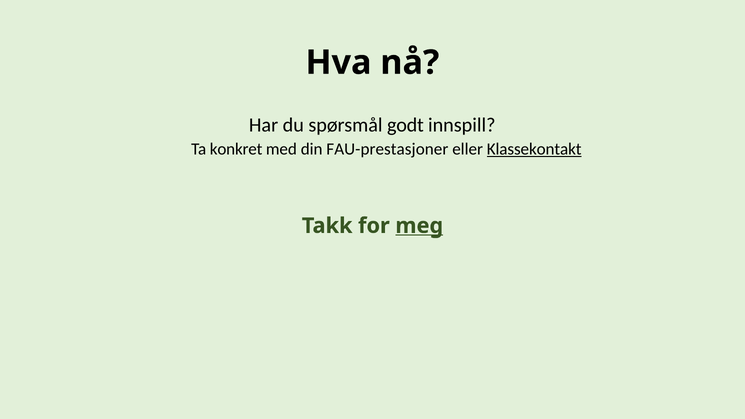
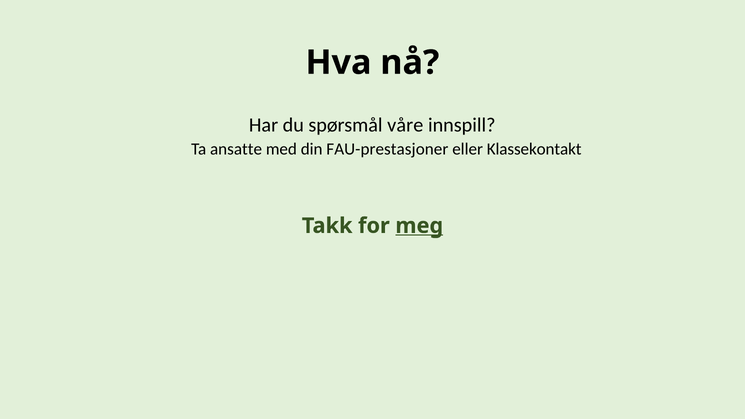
godt: godt -> våre (405, 125)
konkret: konkret -> ansatte (236, 149)
Klassekontakt underline: present -> none (534, 149)
